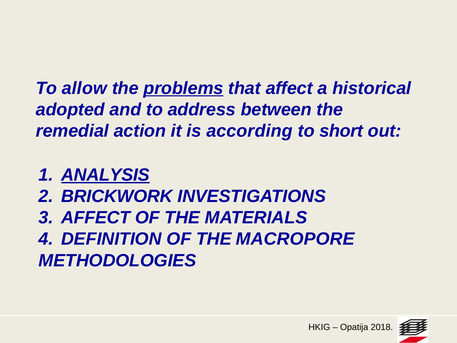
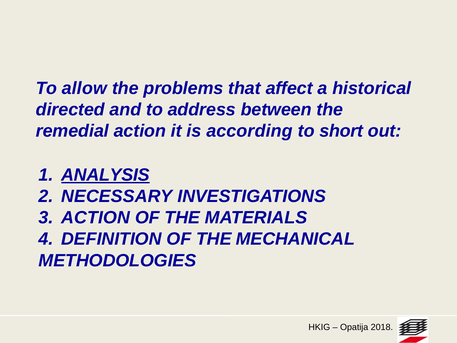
problems underline: present -> none (183, 88)
adopted: adopted -> directed (70, 109)
BRICKWORK: BRICKWORK -> NECESSARY (117, 196)
3 AFFECT: AFFECT -> ACTION (96, 218)
MACROPORE: MACROPORE -> MECHANICAL (295, 239)
